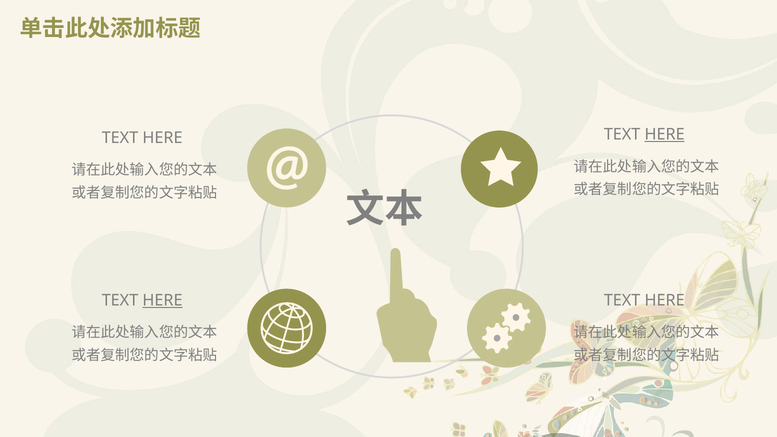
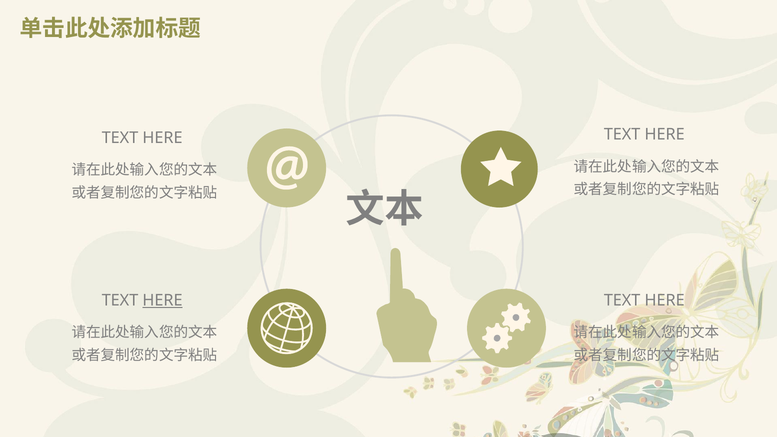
HERE underline: present -> none (665, 135)
